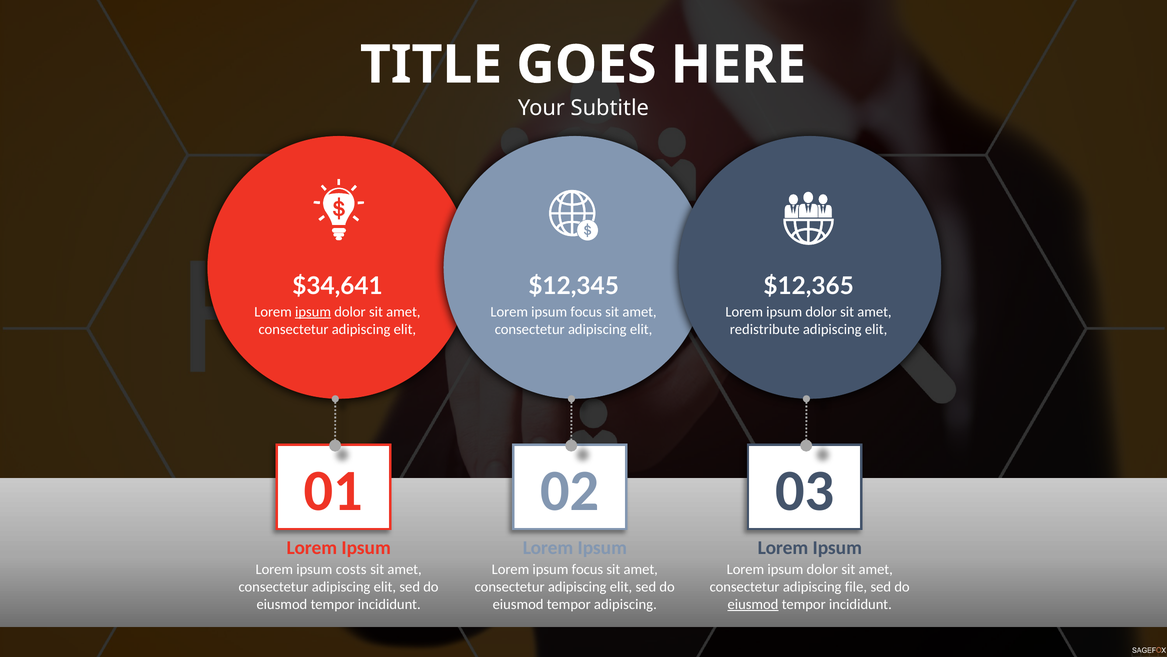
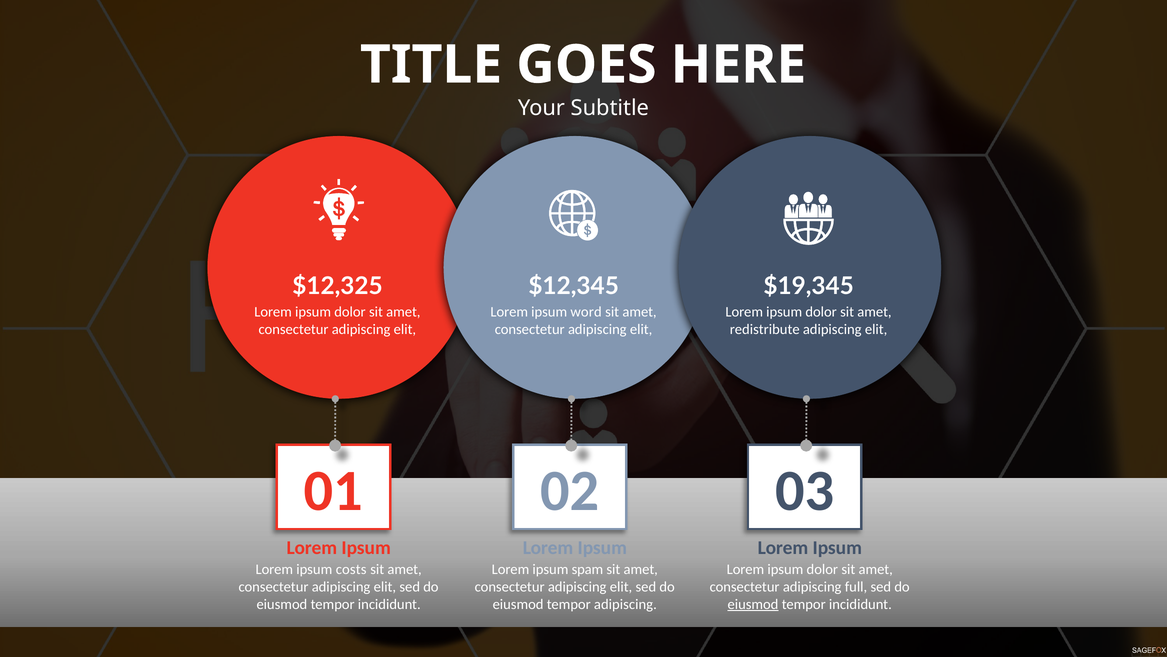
$34,641: $34,641 -> $12,325 (337, 286)
$12,365: $12,365 -> $19,345 (809, 286)
ipsum underline: present -> none (313, 312)
focus: focus -> word (586, 312)
focus: focus -> spam (587, 569)
file: file -> full (856, 586)
